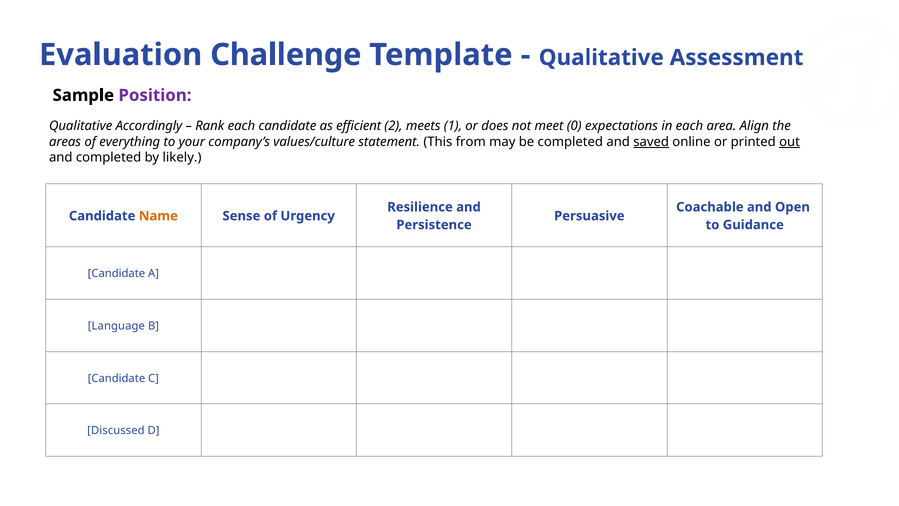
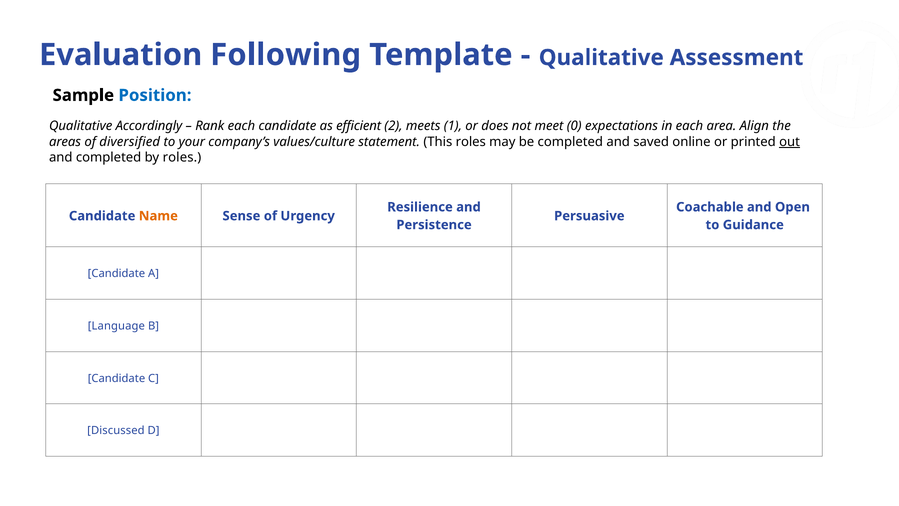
Challenge: Challenge -> Following (286, 55)
Position colour: purple -> blue (155, 95)
everything: everything -> diversified (130, 142)
This from: from -> roles (471, 142)
saved underline: present -> none (651, 142)
by likely: likely -> roles (182, 157)
